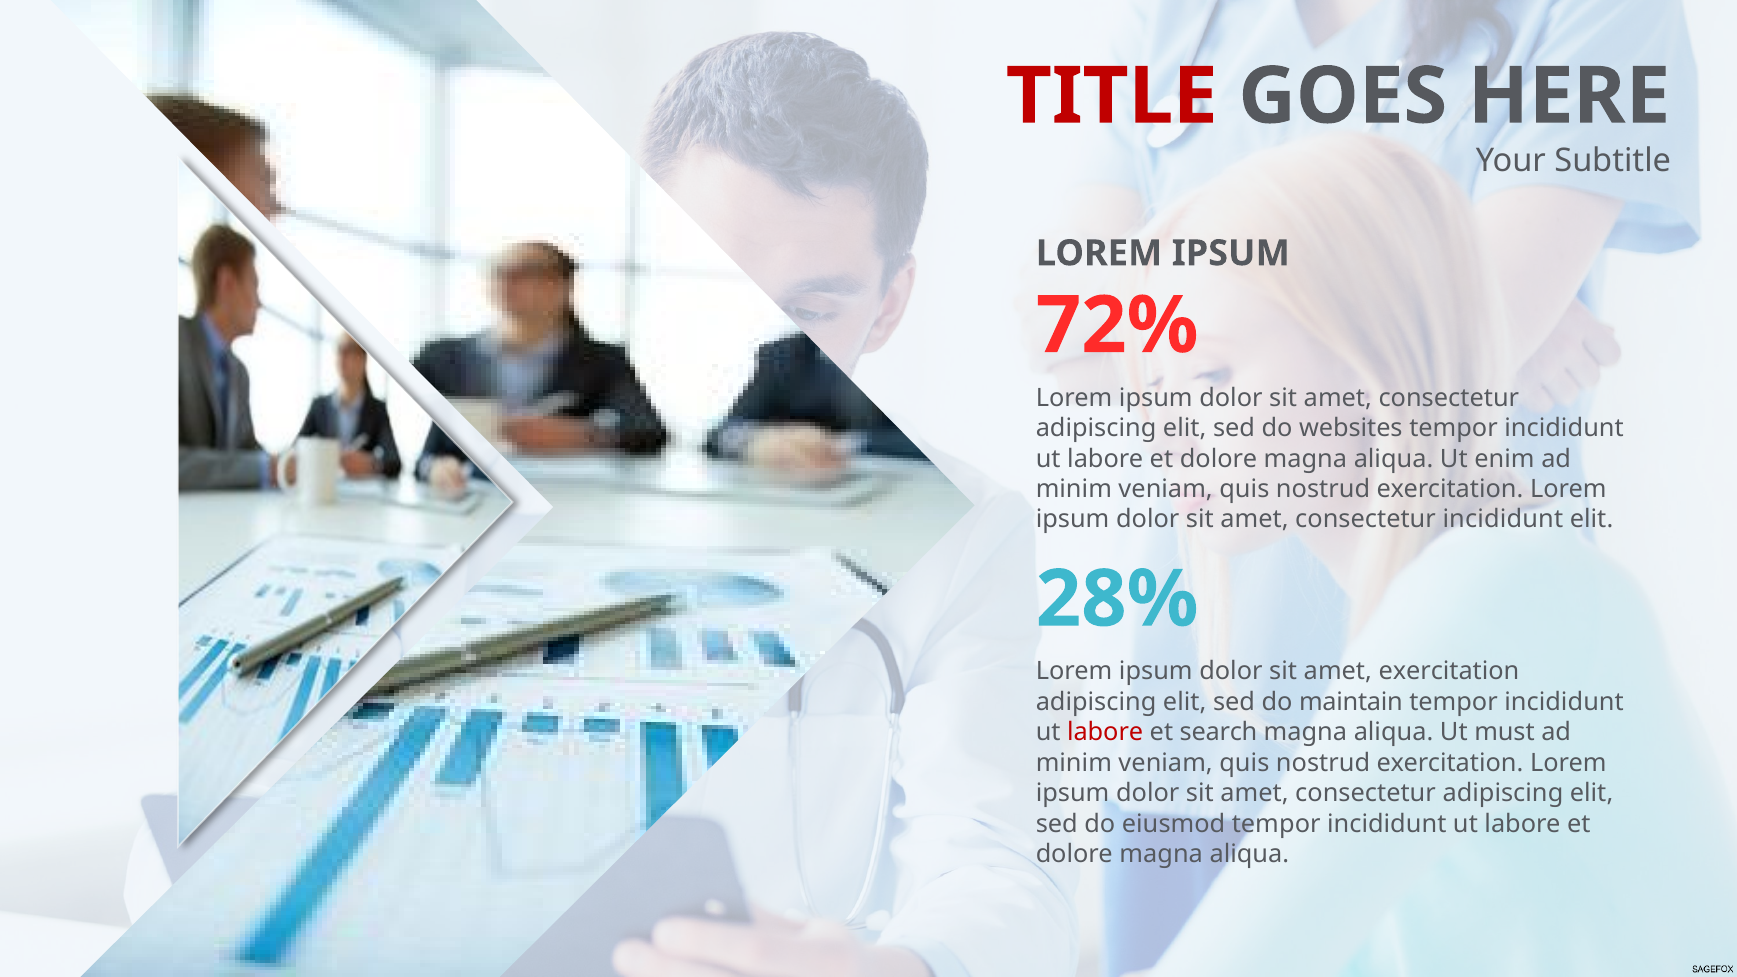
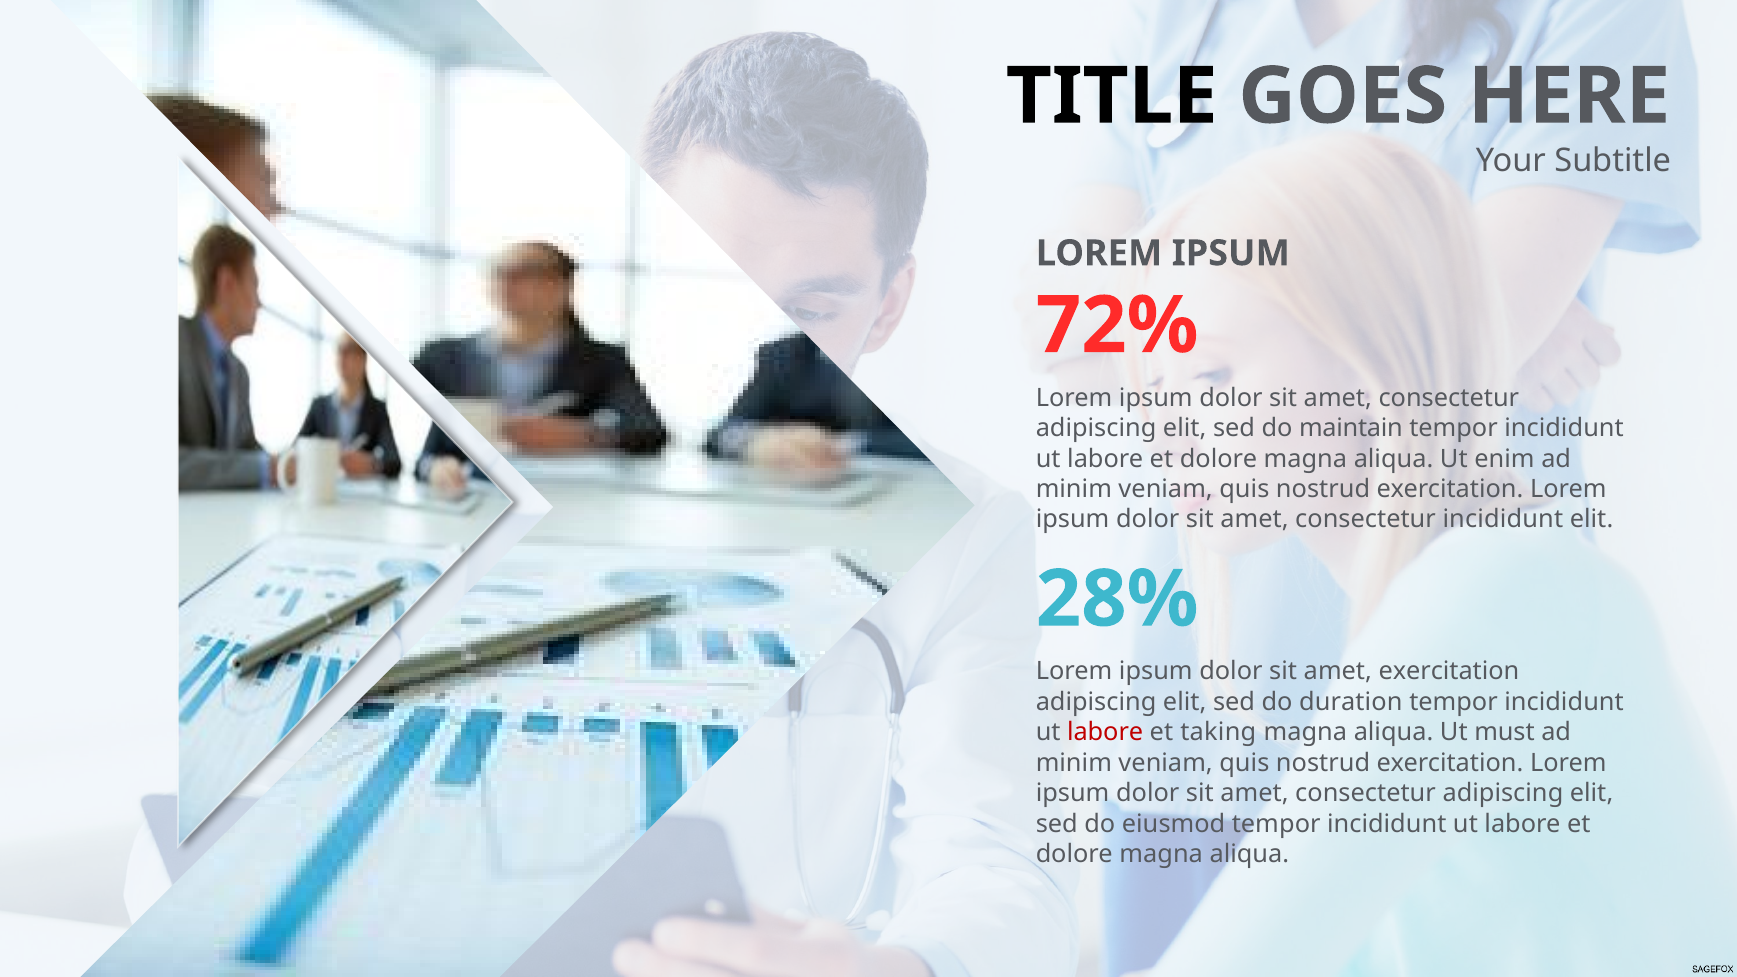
TITLE colour: red -> black (1112, 96)
websites: websites -> maintain (1351, 428)
maintain: maintain -> duration (1351, 702)
search: search -> taking (1218, 732)
